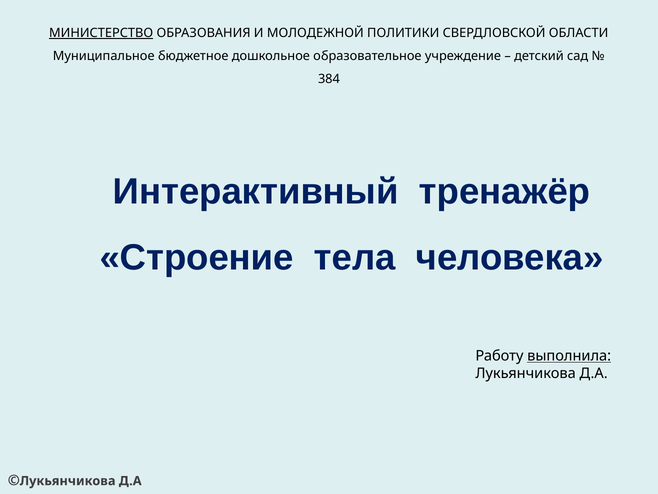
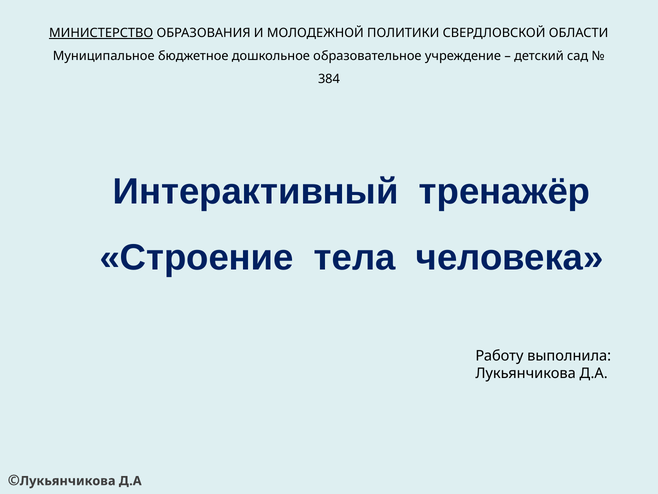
выполнила underline: present -> none (569, 356)
